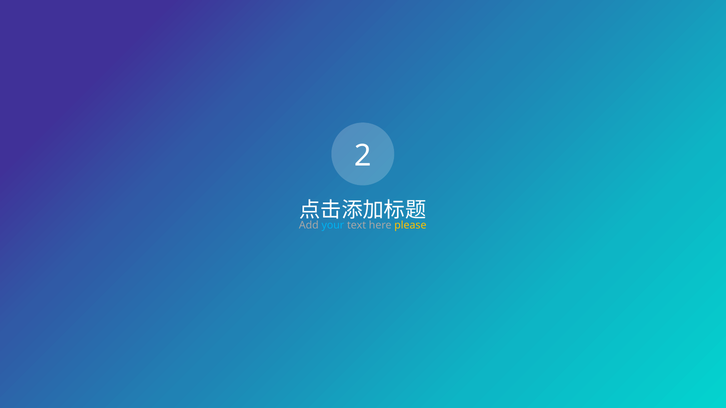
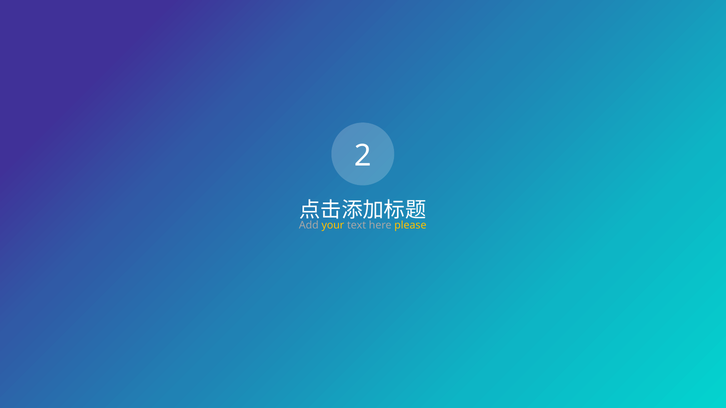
your colour: light blue -> yellow (333, 226)
